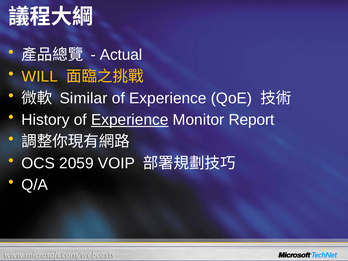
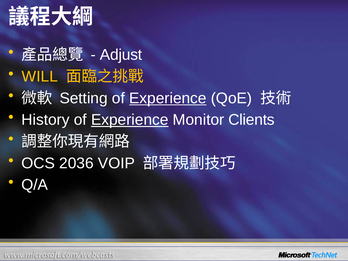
Actual: Actual -> Adjust (121, 55)
Similar: Similar -> Setting (84, 98)
Experience underline: none -> present (168, 98)
Report: Report -> Clients (251, 120)
2059: 2059 -> 2036 (76, 163)
